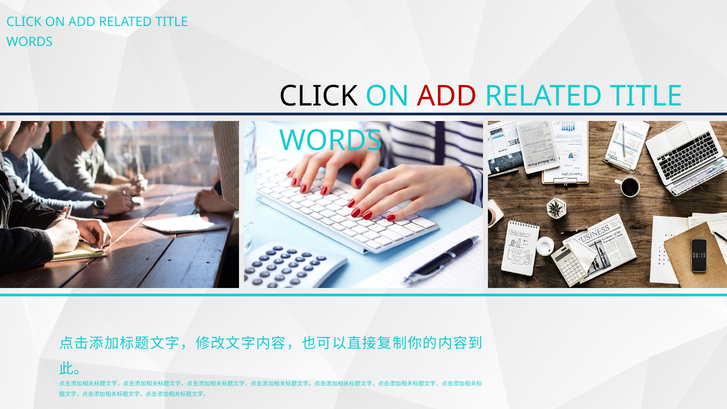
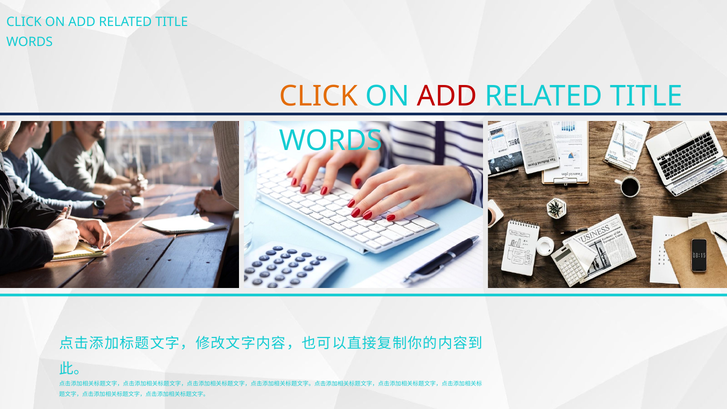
CLICK colour: black -> orange (318, 96)
